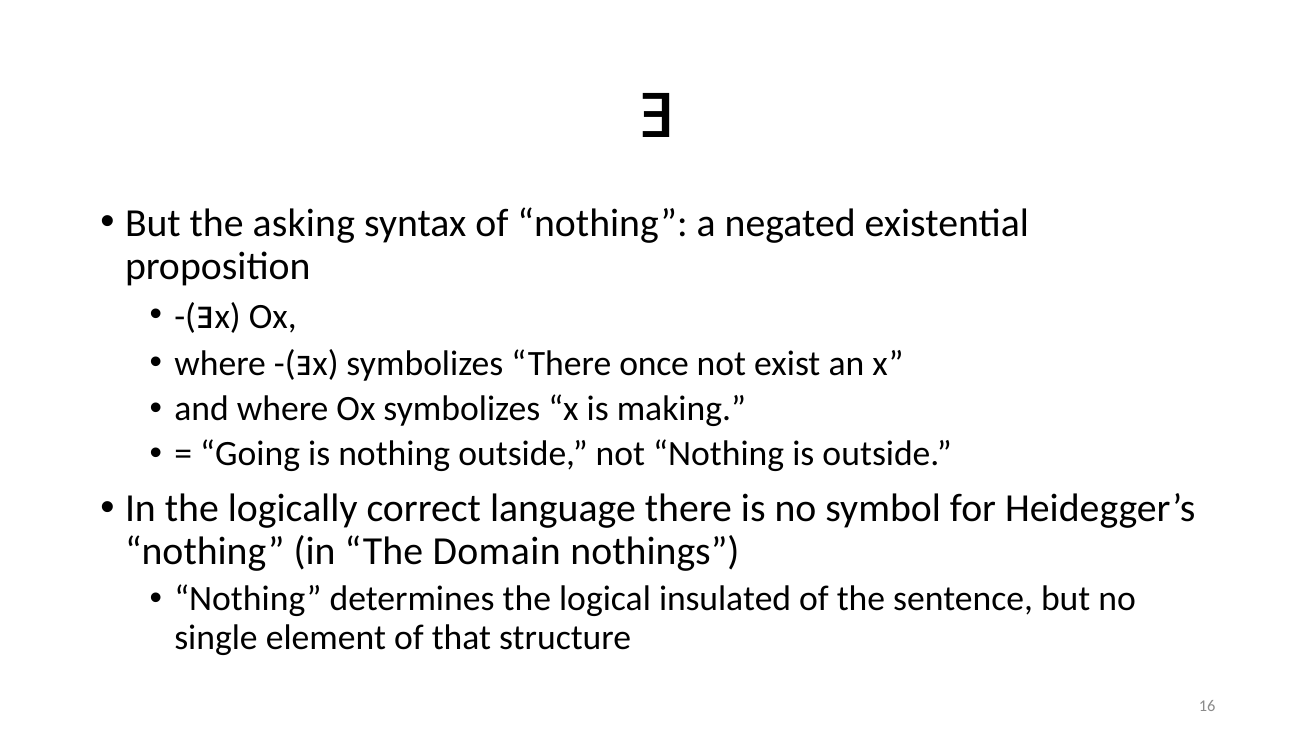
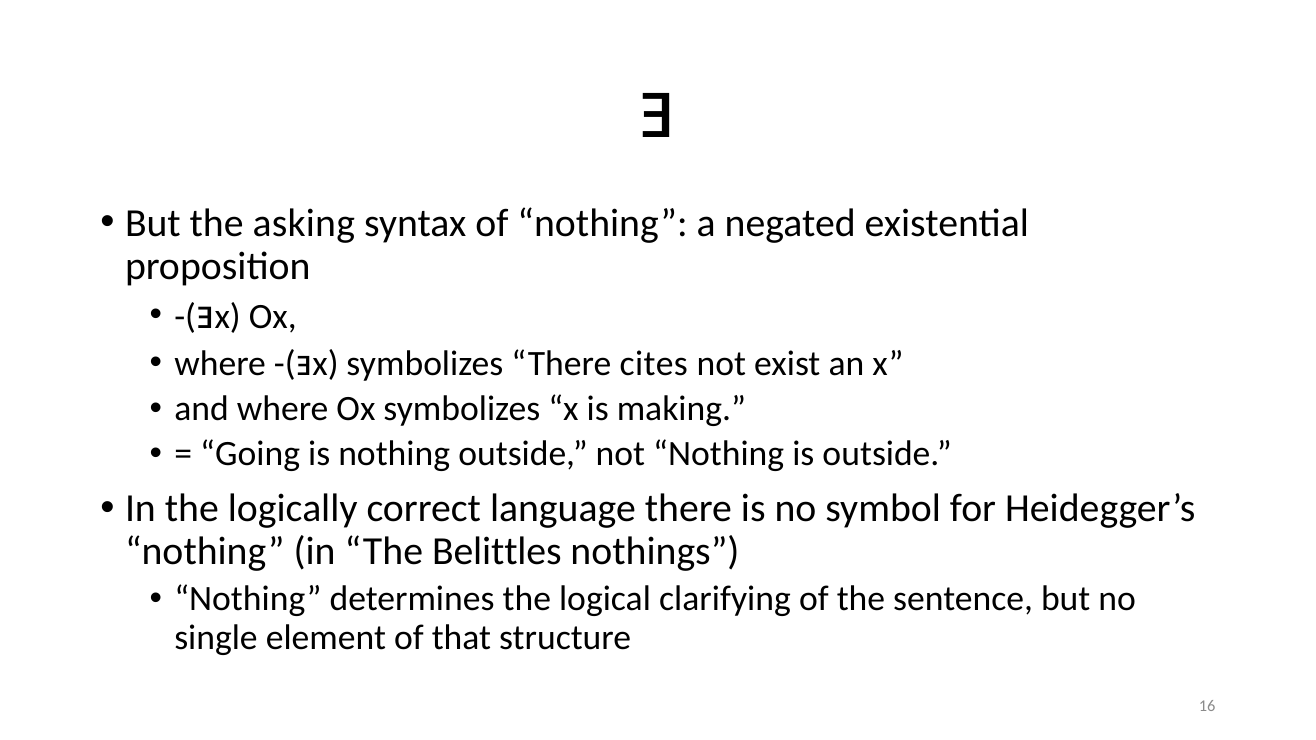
once: once -> cites (654, 363)
Domain: Domain -> Belittles (497, 551)
insulated: insulated -> clarifying (725, 599)
